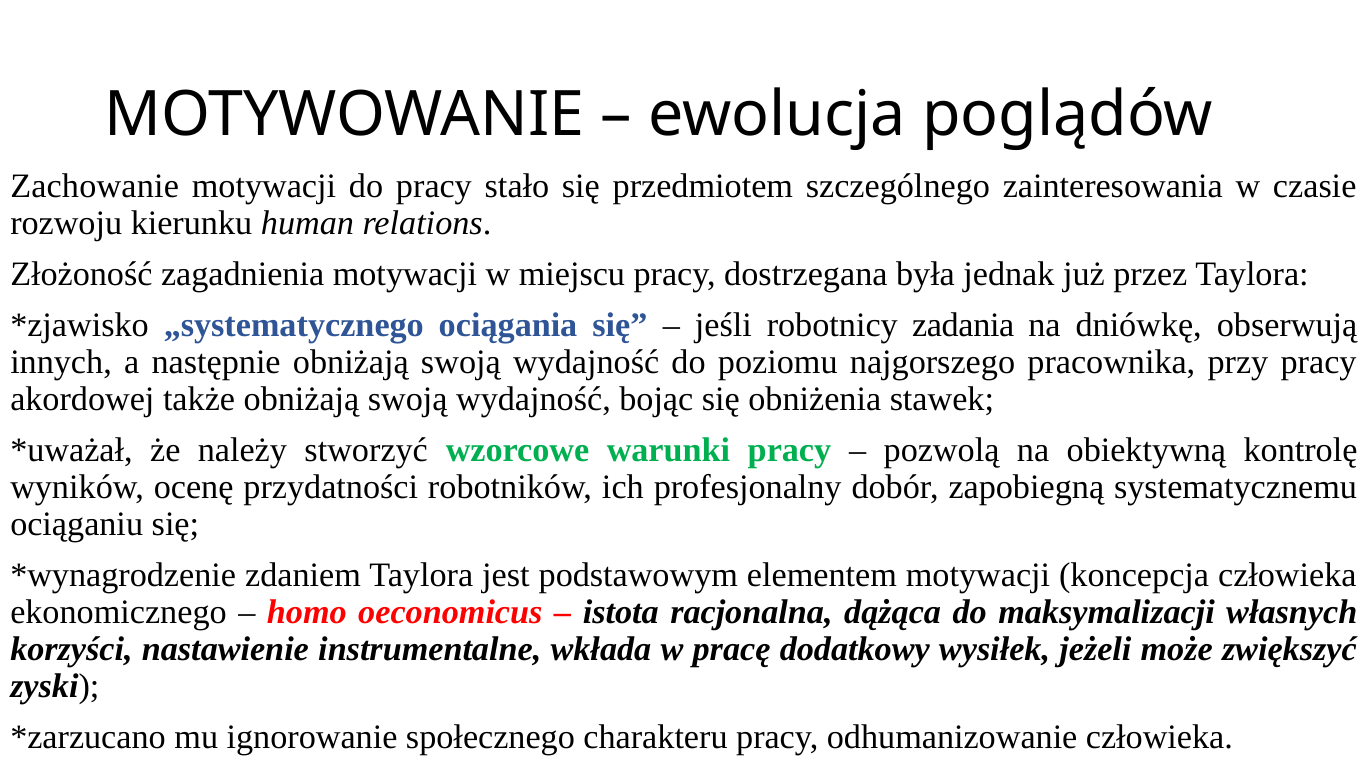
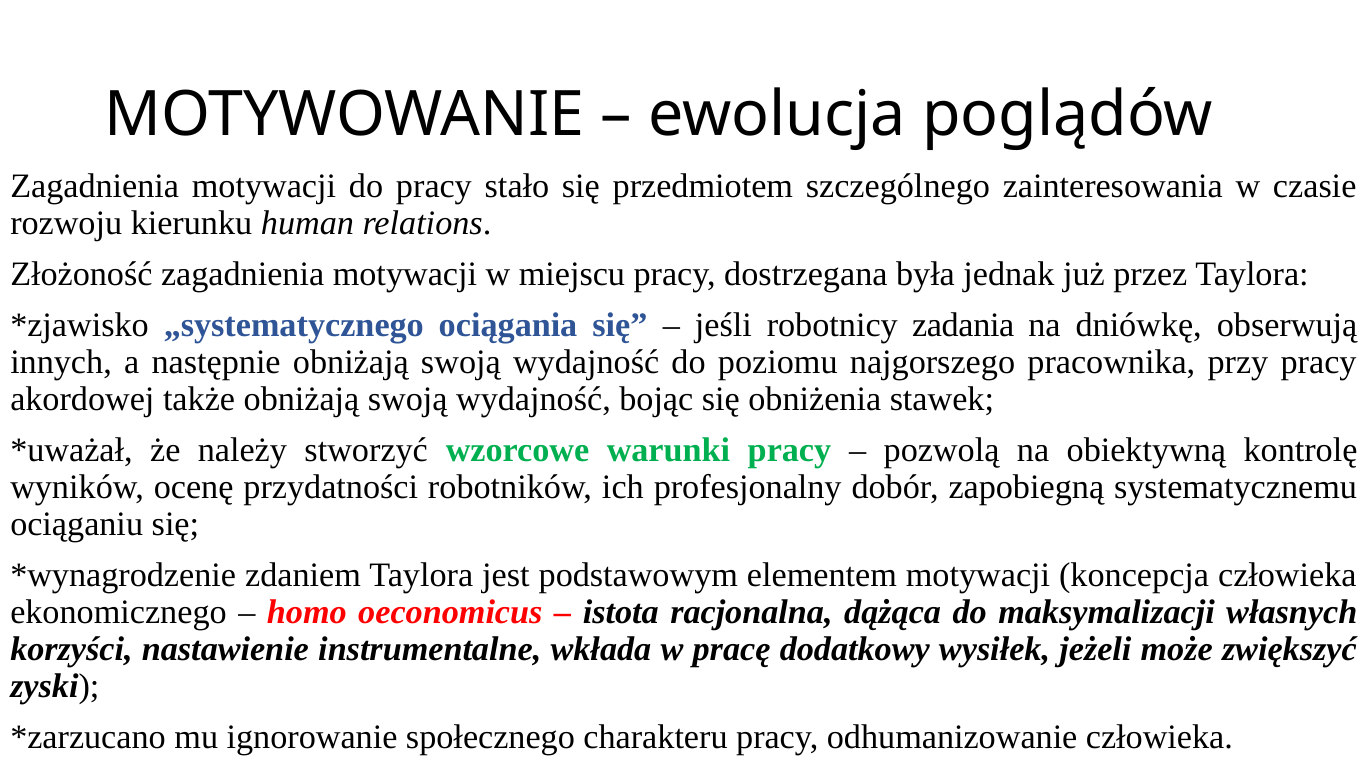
Zachowanie: Zachowanie -> Zagadnienia (95, 186)
